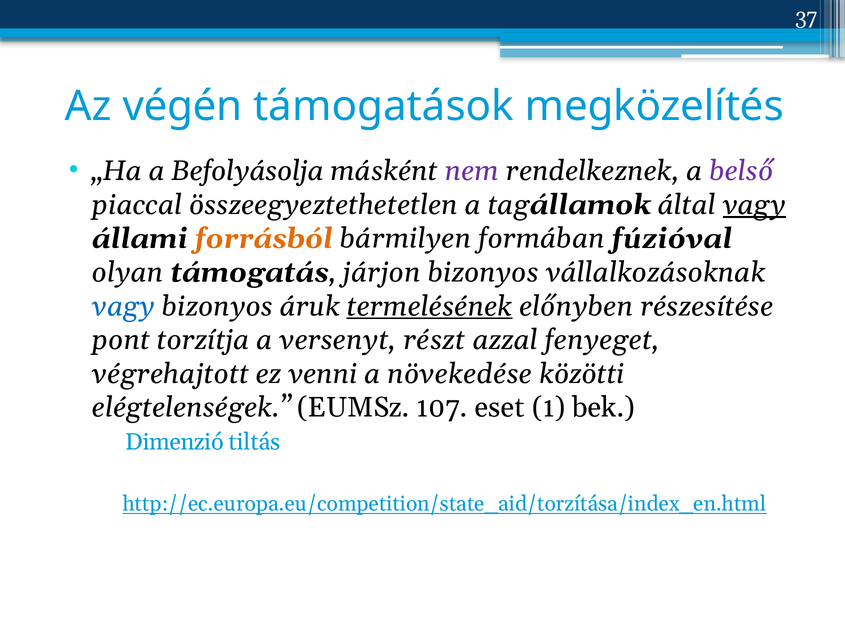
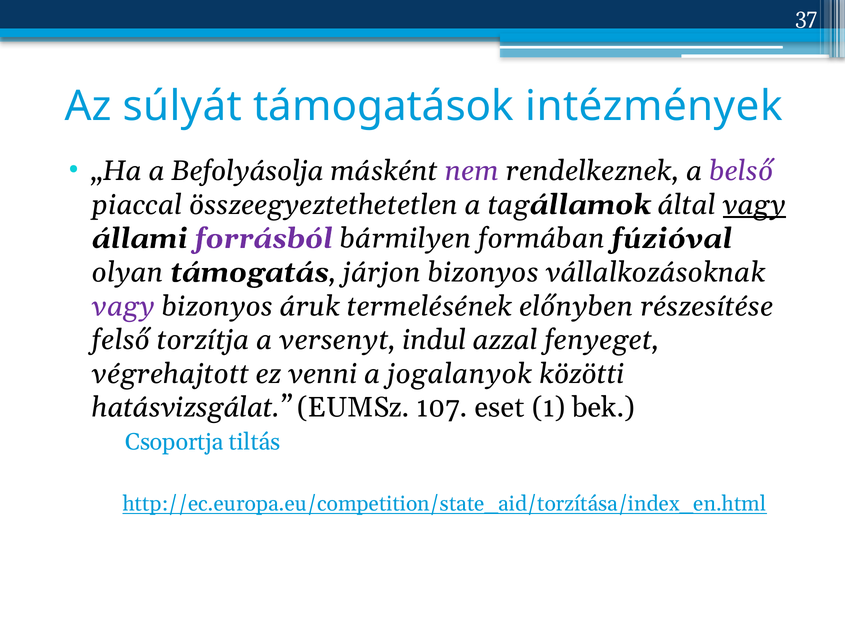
végén: végén -> súlyát (182, 106)
megközelítés: megközelítés -> intézmények (654, 106)
forrásból colour: orange -> purple (264, 239)
vagy colour: blue -> purple (124, 306)
termelésének underline: present -> none (430, 306)
pont: pont -> felső (121, 340)
részt: részt -> indul (434, 340)
növekedése: növekedése -> jogalanyok (460, 374)
elégtelenségek: elégtelenségek -> hatásvizsgálat (191, 408)
Dimenzió: Dimenzió -> Csoportja (174, 442)
